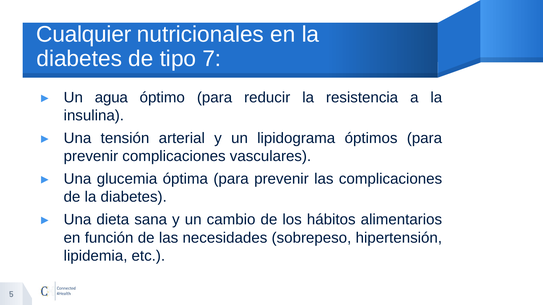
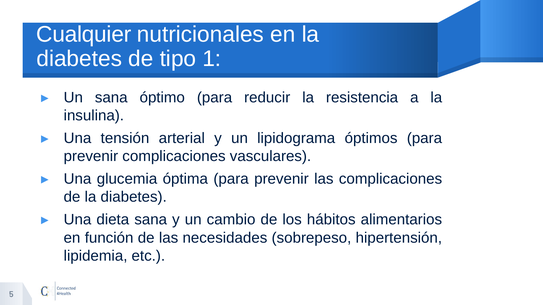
7: 7 -> 1 (212, 59)
Un agua: agua -> sana (111, 98)
